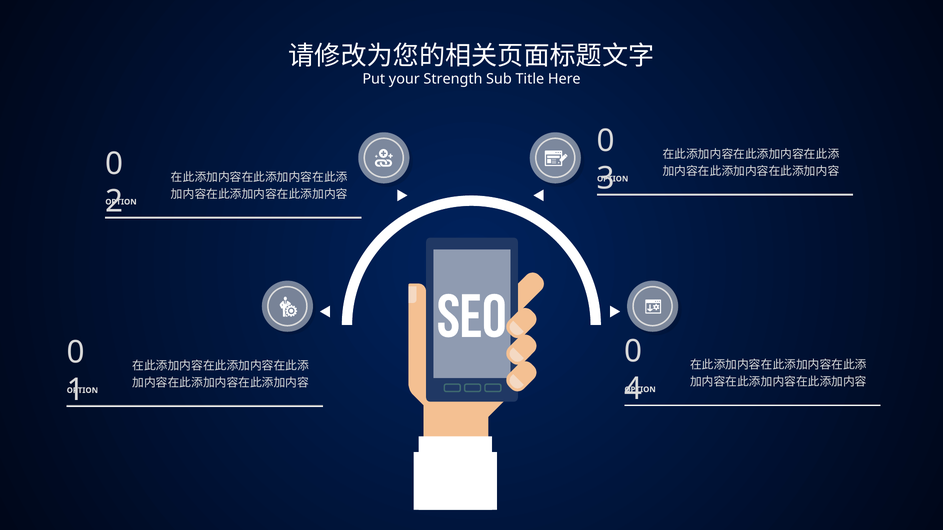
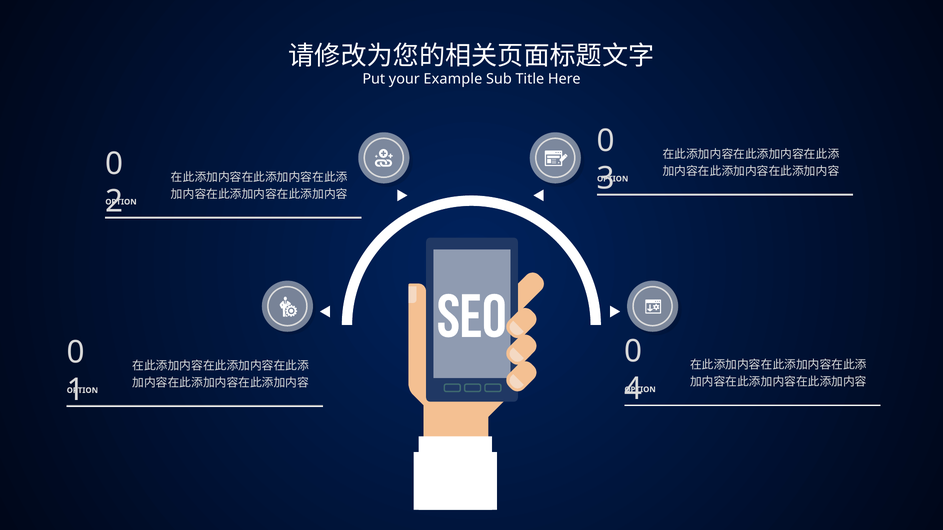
Strength: Strength -> Example (453, 79)
